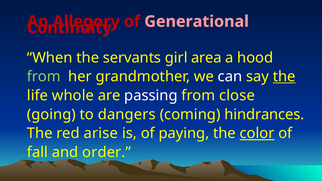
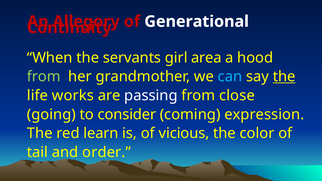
Generational colour: pink -> white (197, 22)
can colour: white -> light blue (230, 77)
whole: whole -> works (73, 96)
dangers: dangers -> consider (127, 115)
hindrances: hindrances -> expression (264, 115)
arise: arise -> learn (101, 133)
paying: paying -> vicious (184, 133)
color underline: present -> none (257, 133)
fall: fall -> tail (37, 152)
